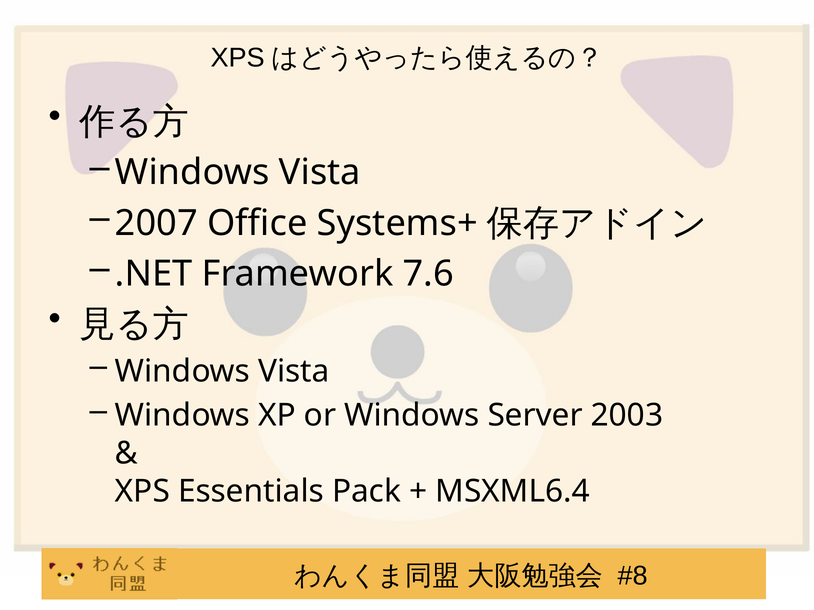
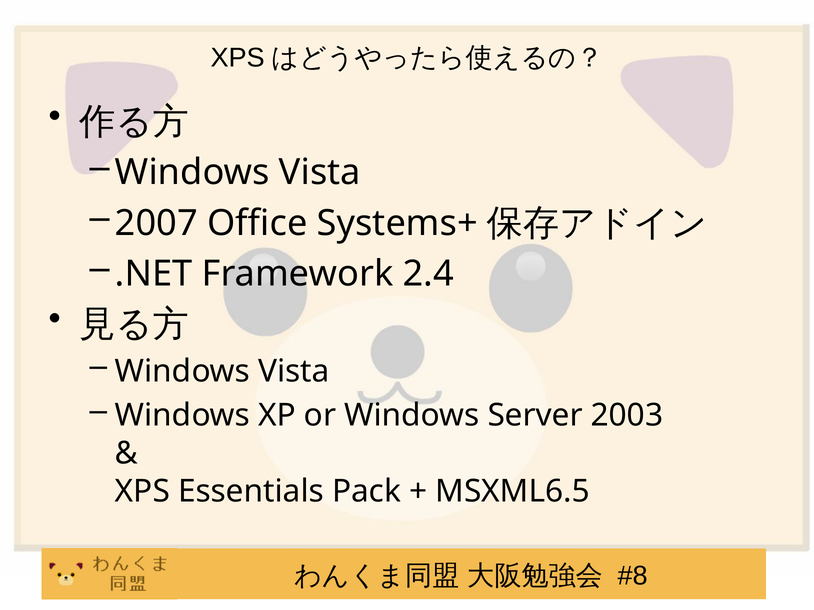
7.6: 7.6 -> 2.4 (428, 274)
MSXML6.4: MSXML6.4 -> MSXML6.5 (513, 492)
